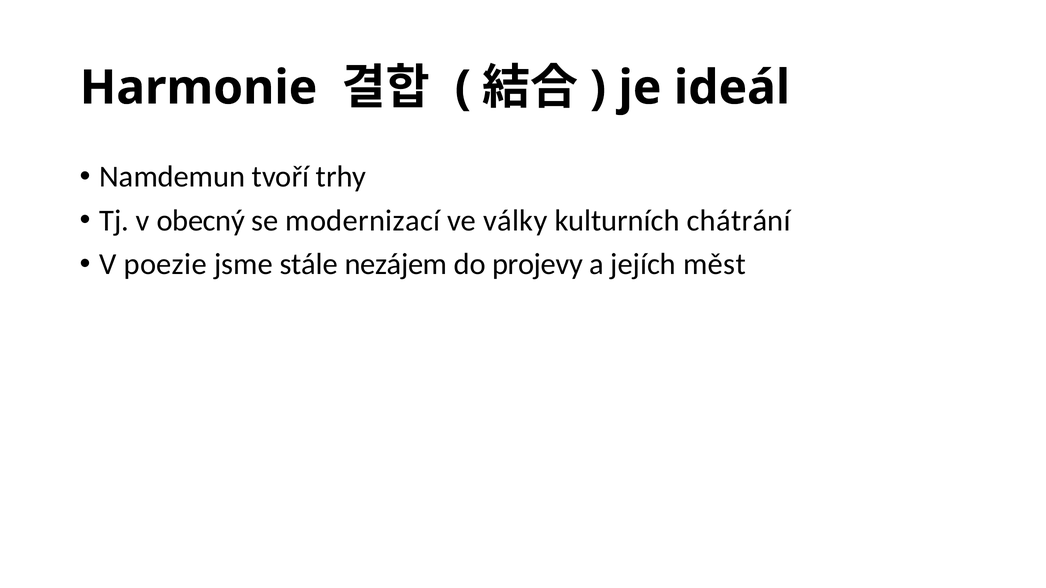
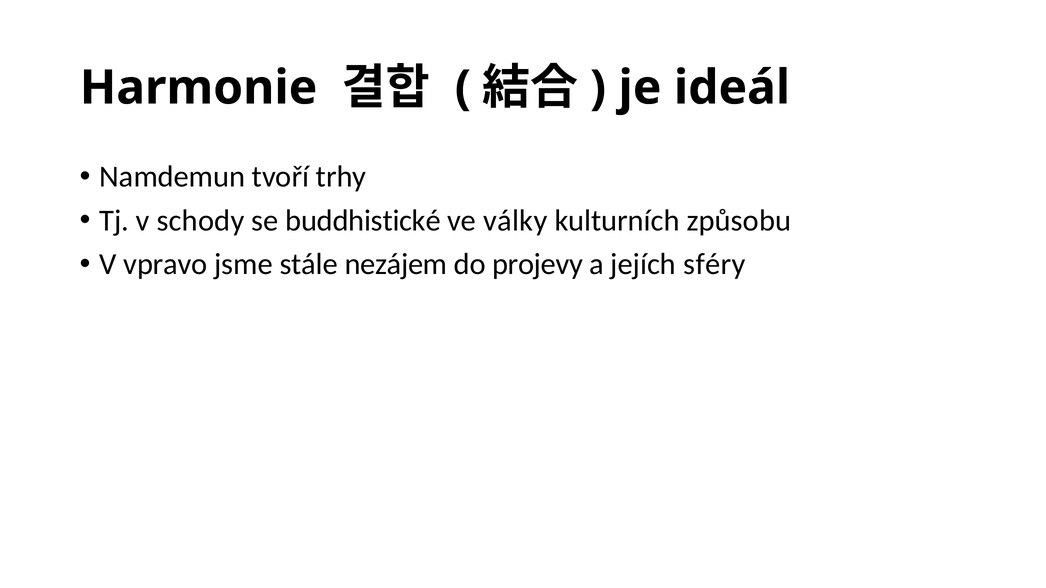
obecný: obecný -> schody (200, 221)
modernizací: modernizací -> buddhistické (363, 221)
chátrání: chátrání -> způsobu (739, 221)
poezie: poezie -> vpravo (165, 265)
měst: měst -> sféry (714, 265)
